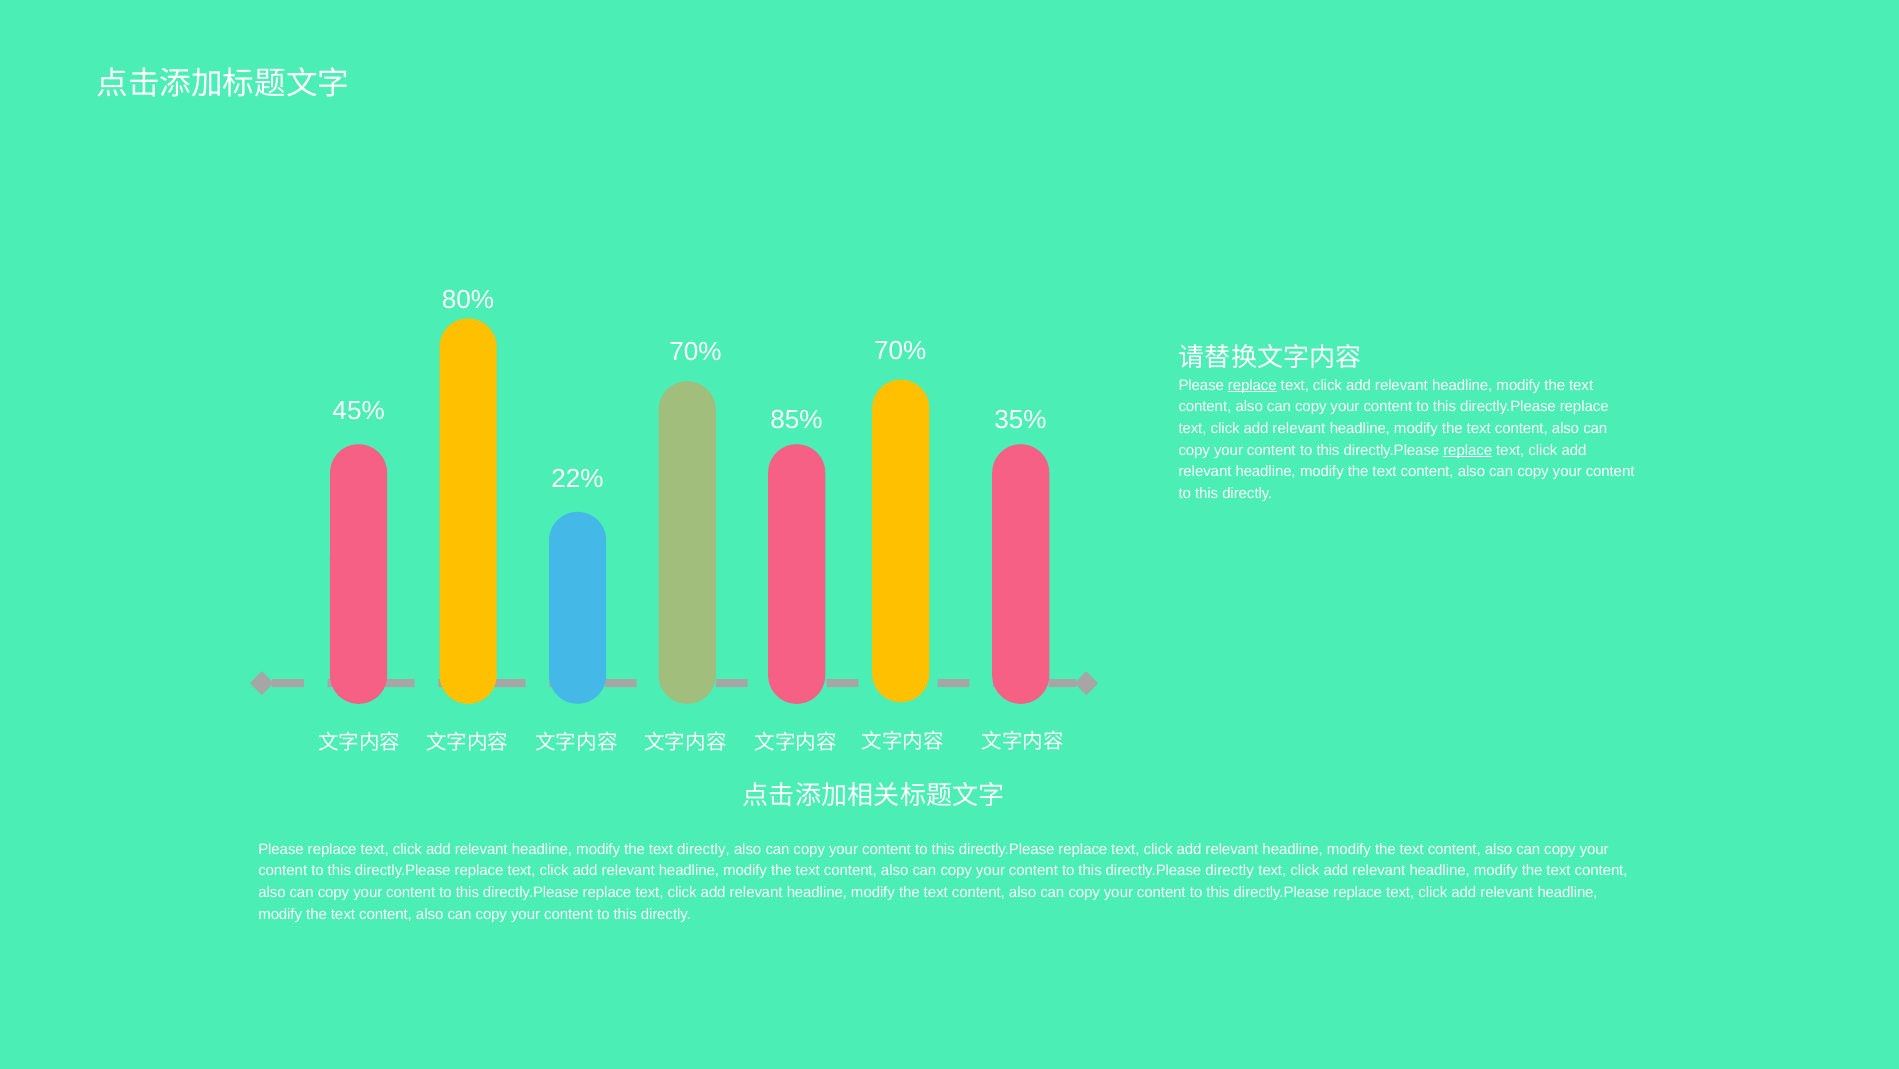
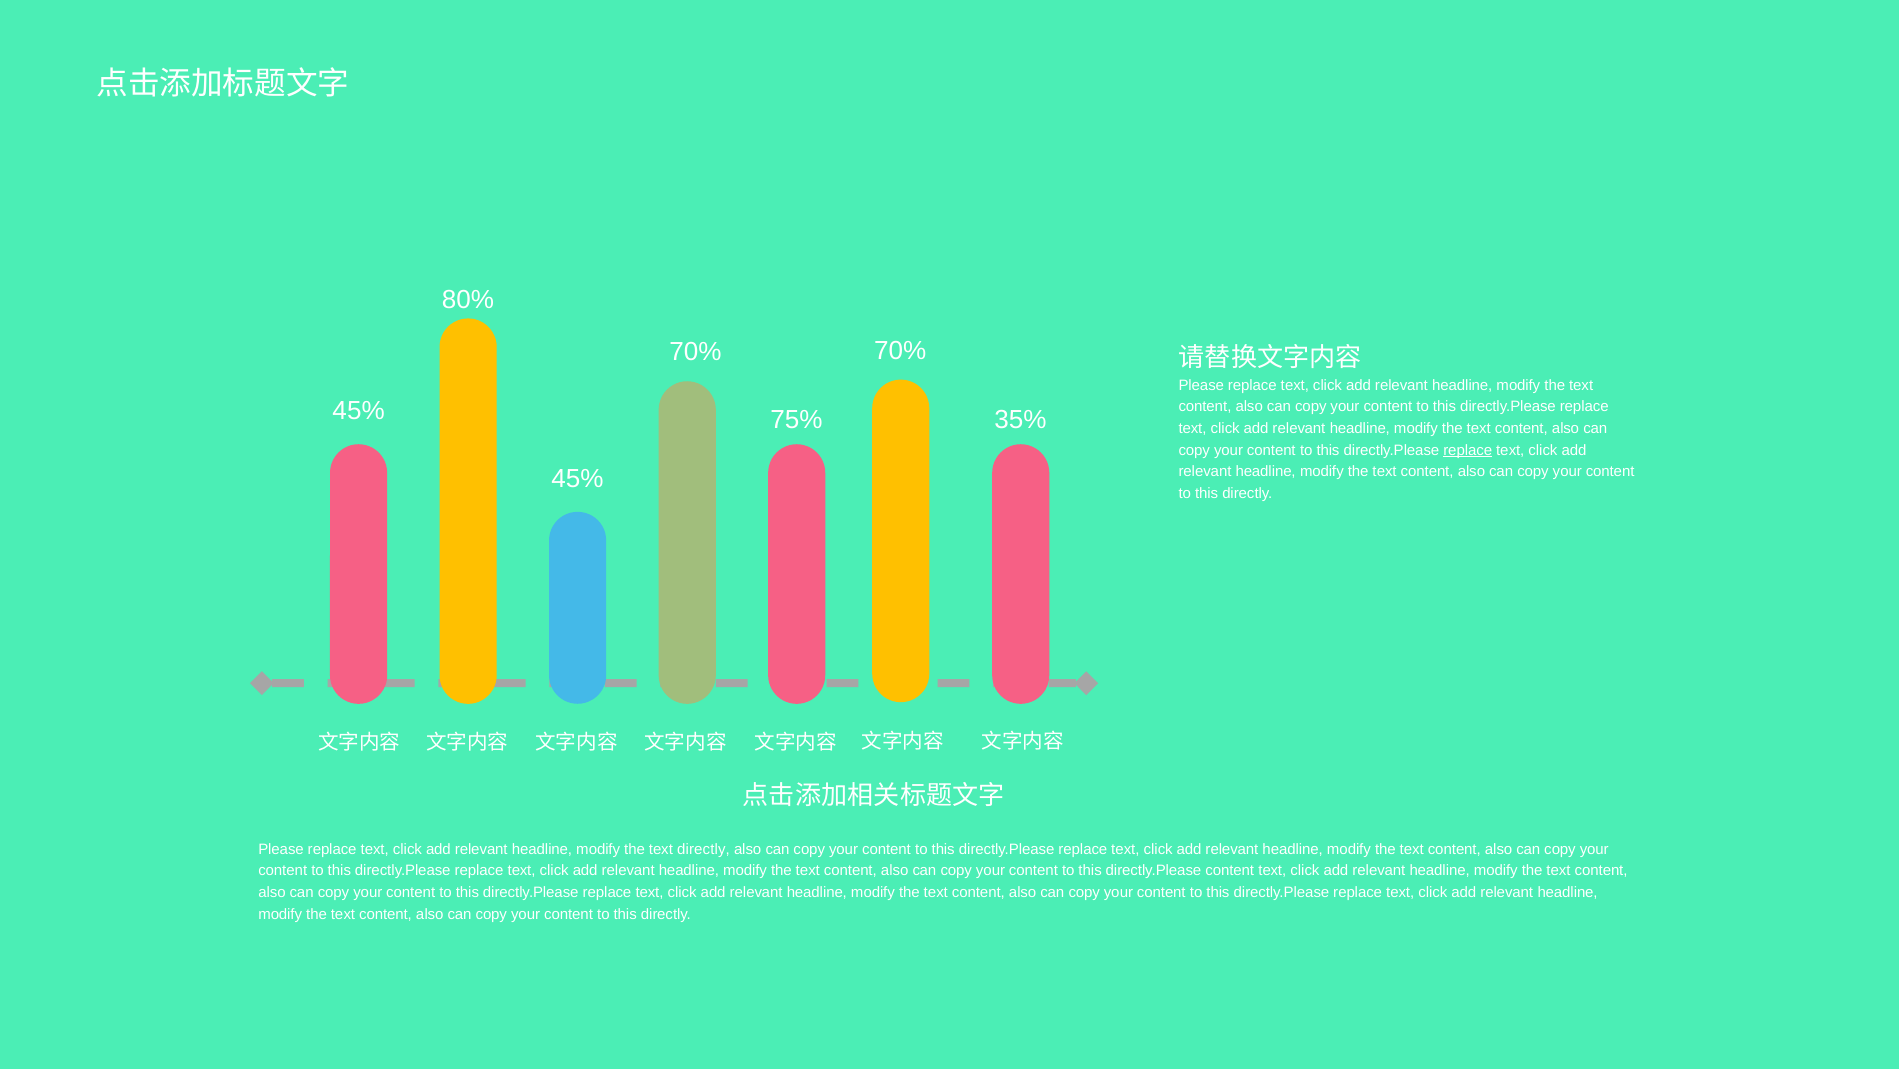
replace underline: present -> none (1252, 385)
85%: 85% -> 75% (796, 419)
22%: 22% -> 45% (578, 478)
directly.Please directly: directly -> content (1230, 870)
